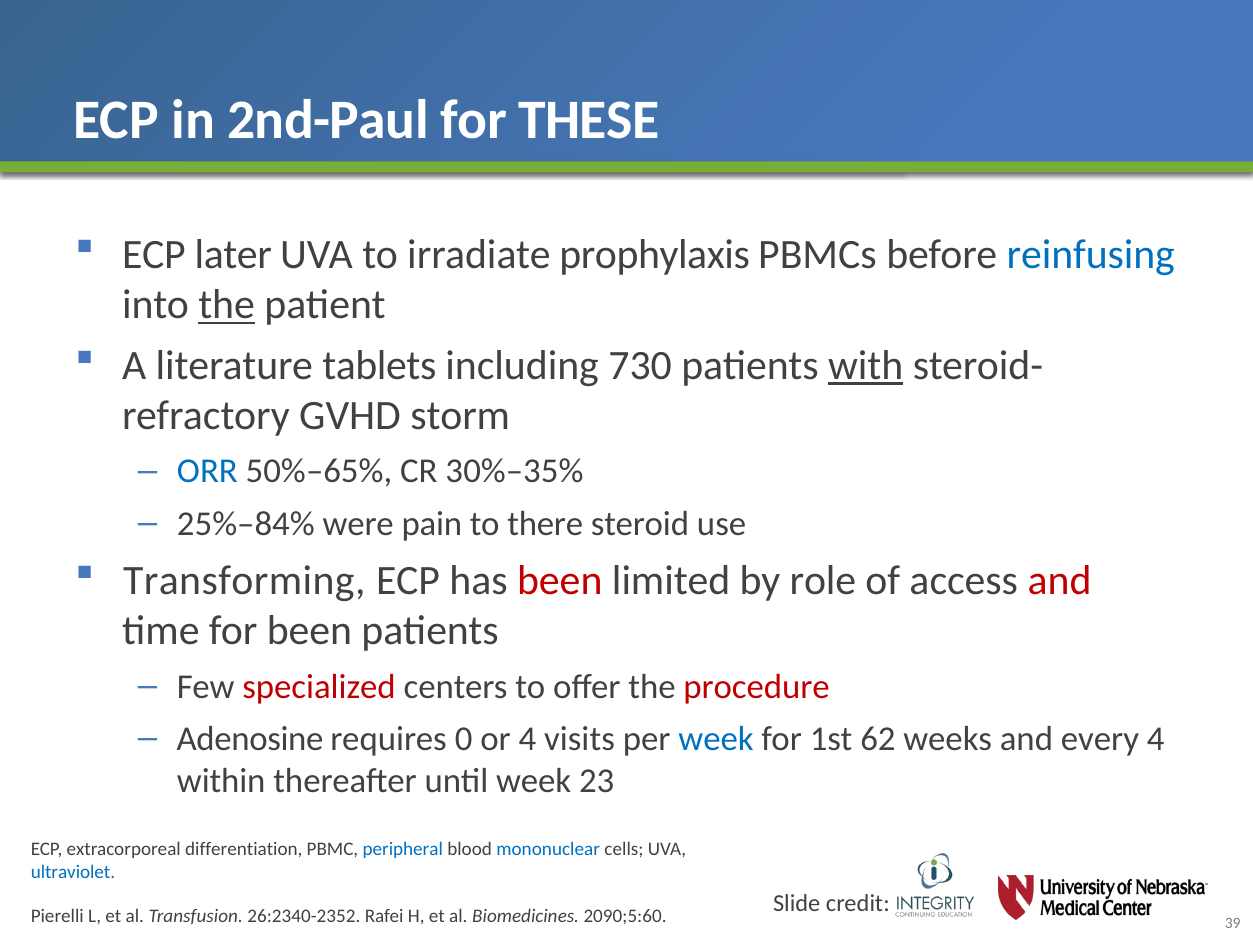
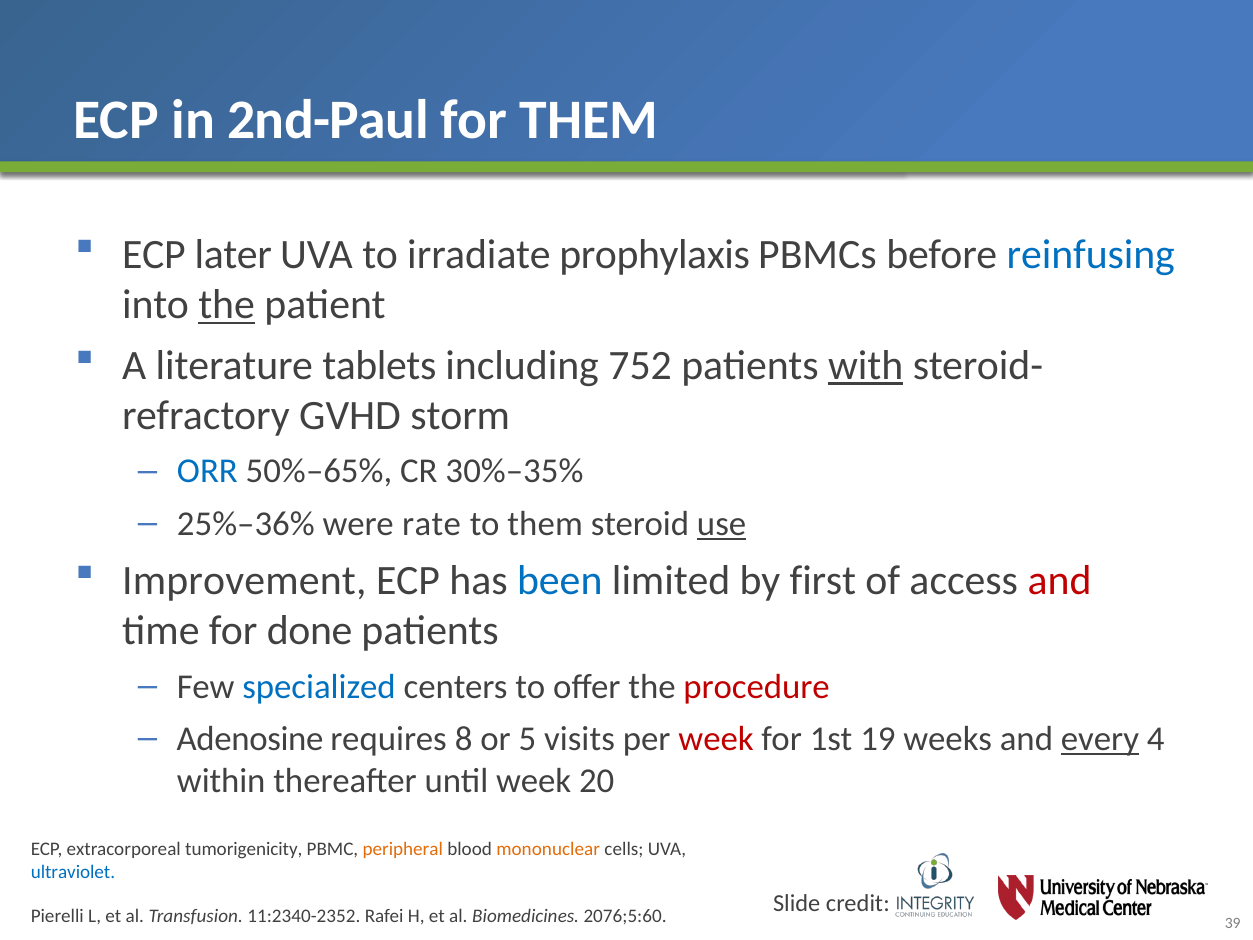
for THESE: THESE -> THEM (589, 120)
730: 730 -> 752 (640, 365)
25%–84%: 25%–84% -> 25%–36% (246, 524)
pain: pain -> rate (432, 524)
to there: there -> them (545, 524)
use underline: none -> present (722, 524)
Transforming: Transforming -> Improvement (244, 580)
been colour: red -> blue (560, 580)
role: role -> first (823, 580)
for been: been -> done (310, 631)
specialized colour: red -> blue (319, 687)
0: 0 -> 8 (464, 739)
or 4: 4 -> 5 (528, 739)
week colour: blue -> red (716, 739)
62: 62 -> 19 (878, 739)
every underline: none -> present (1100, 739)
23: 23 -> 20 (597, 781)
differentiation: differentiation -> tumorigenicity (244, 849)
peripheral colour: blue -> orange (403, 849)
mononuclear colour: blue -> orange (548, 849)
26:2340-2352: 26:2340-2352 -> 11:2340-2352 (304, 916)
2090;5:60: 2090;5:60 -> 2076;5:60 (625, 916)
